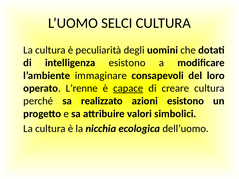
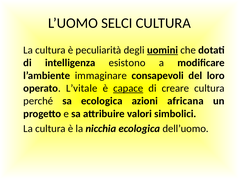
uomini underline: none -> present (163, 50)
L’renne: L’renne -> L’vitale (82, 88)
sa realizzato: realizzato -> ecologica (102, 101)
azioni esistono: esistono -> africana (185, 101)
